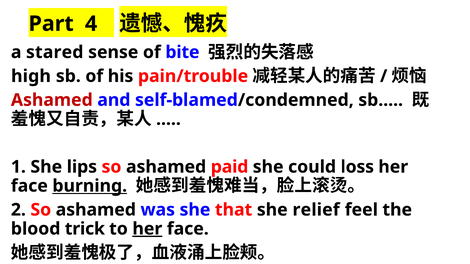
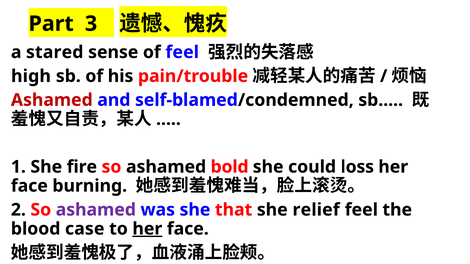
4: 4 -> 3 (91, 24)
of bite: bite -> feel (182, 52)
lips: lips -> fire (82, 167)
paid: paid -> bold (230, 167)
burning underline: present -> none (90, 186)
ashamed colour: black -> purple (96, 210)
trick: trick -> case (85, 229)
